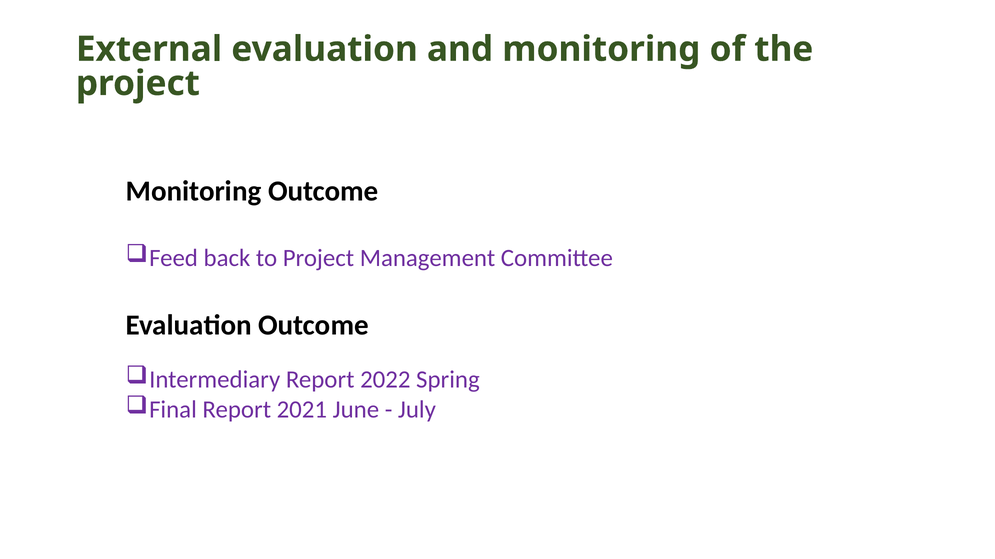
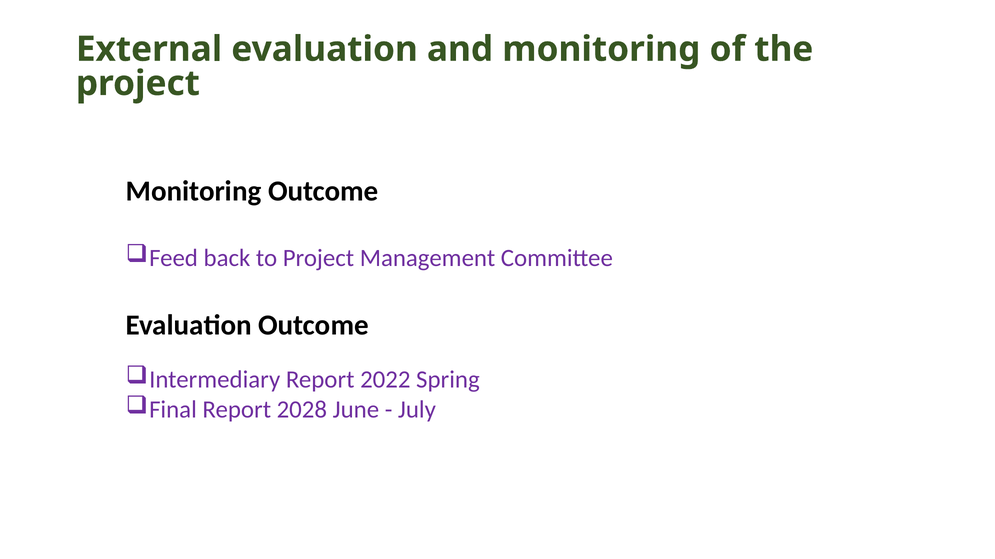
2021: 2021 -> 2028 (302, 410)
